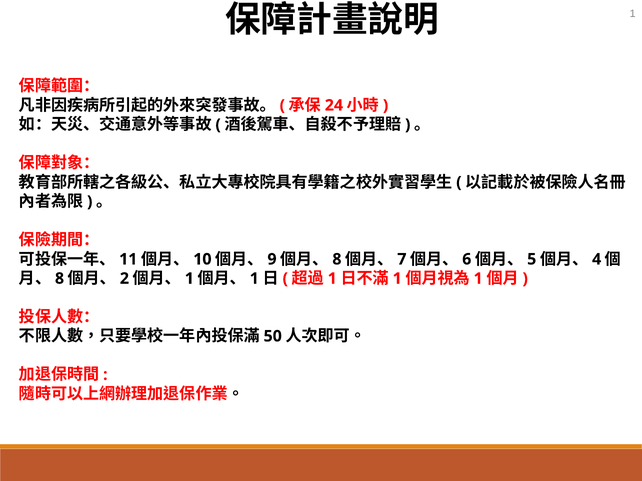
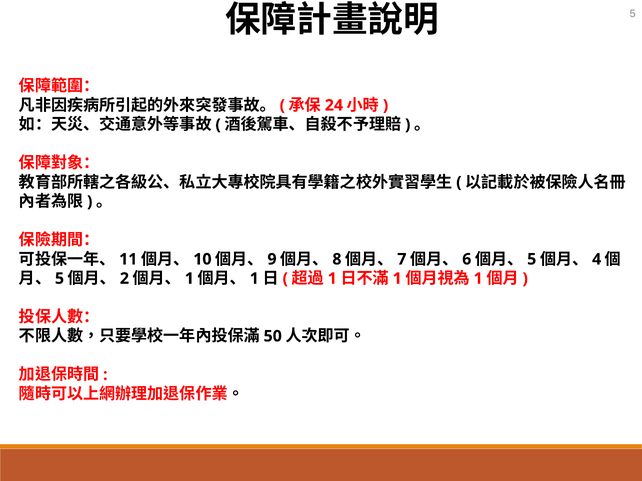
1: 1 -> 5 (633, 14)
8: 8 -> 5 (60, 279)
